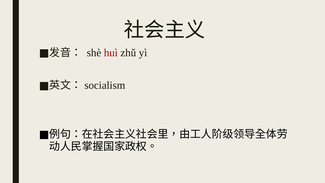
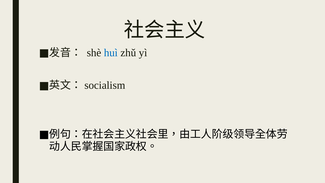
huì colour: red -> blue (111, 53)
